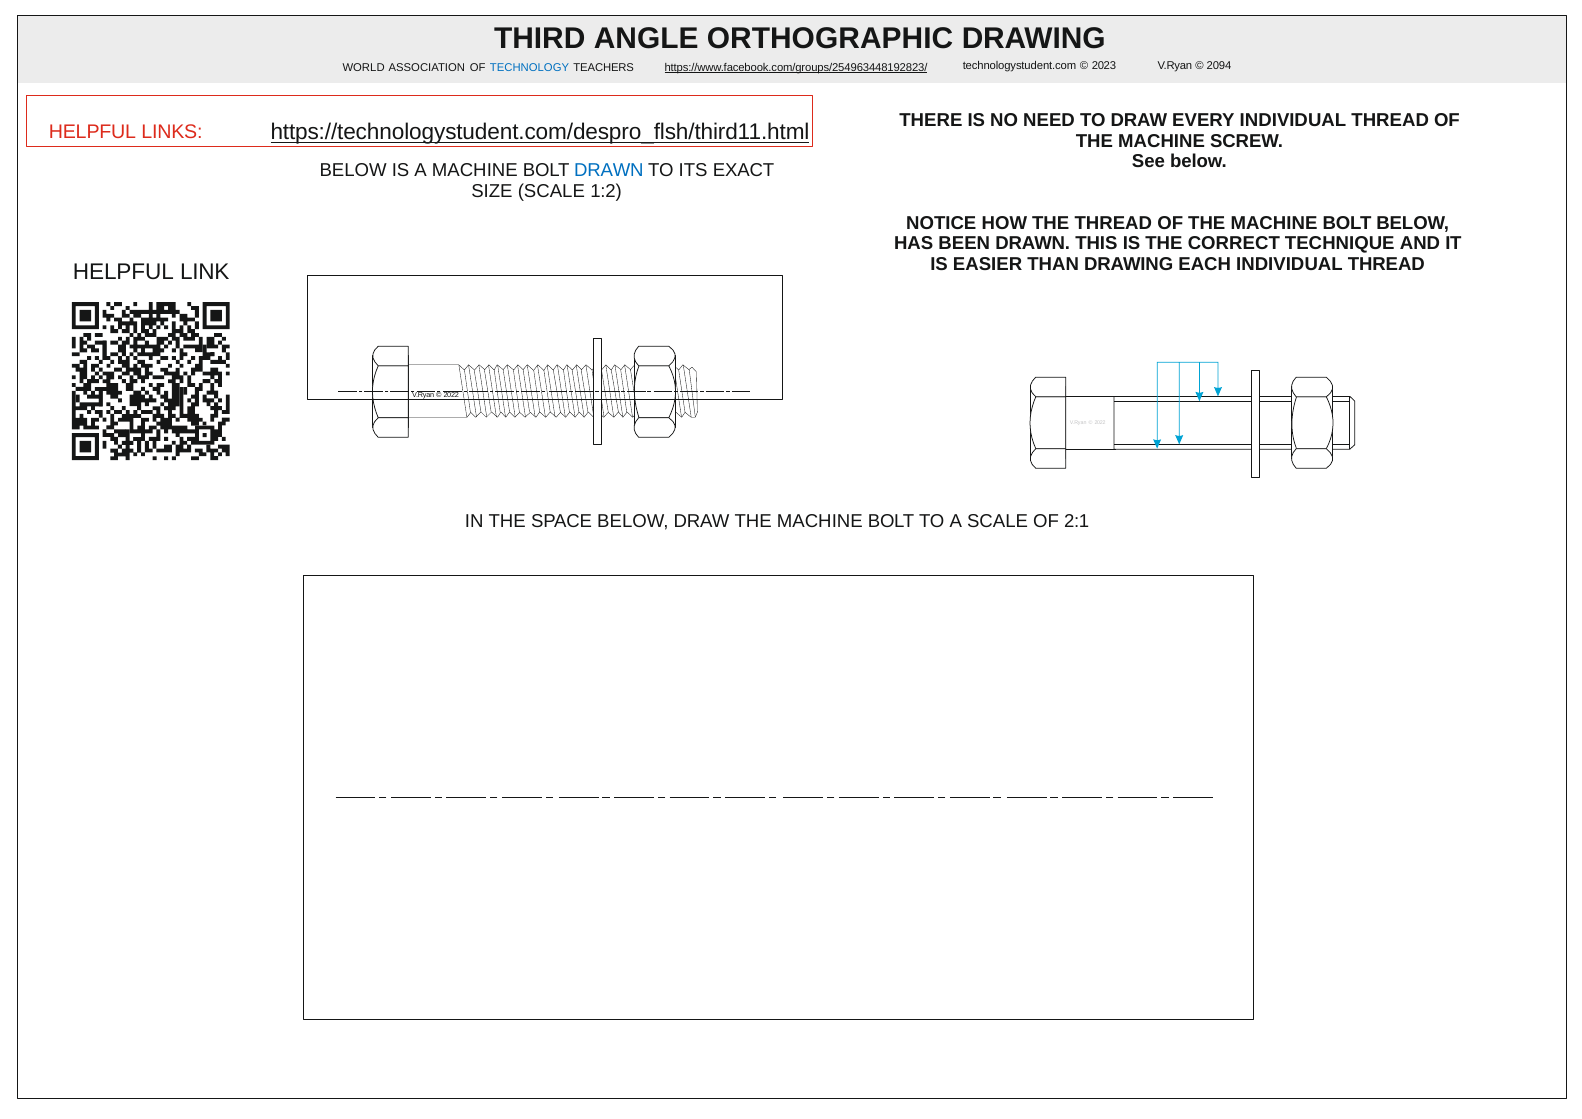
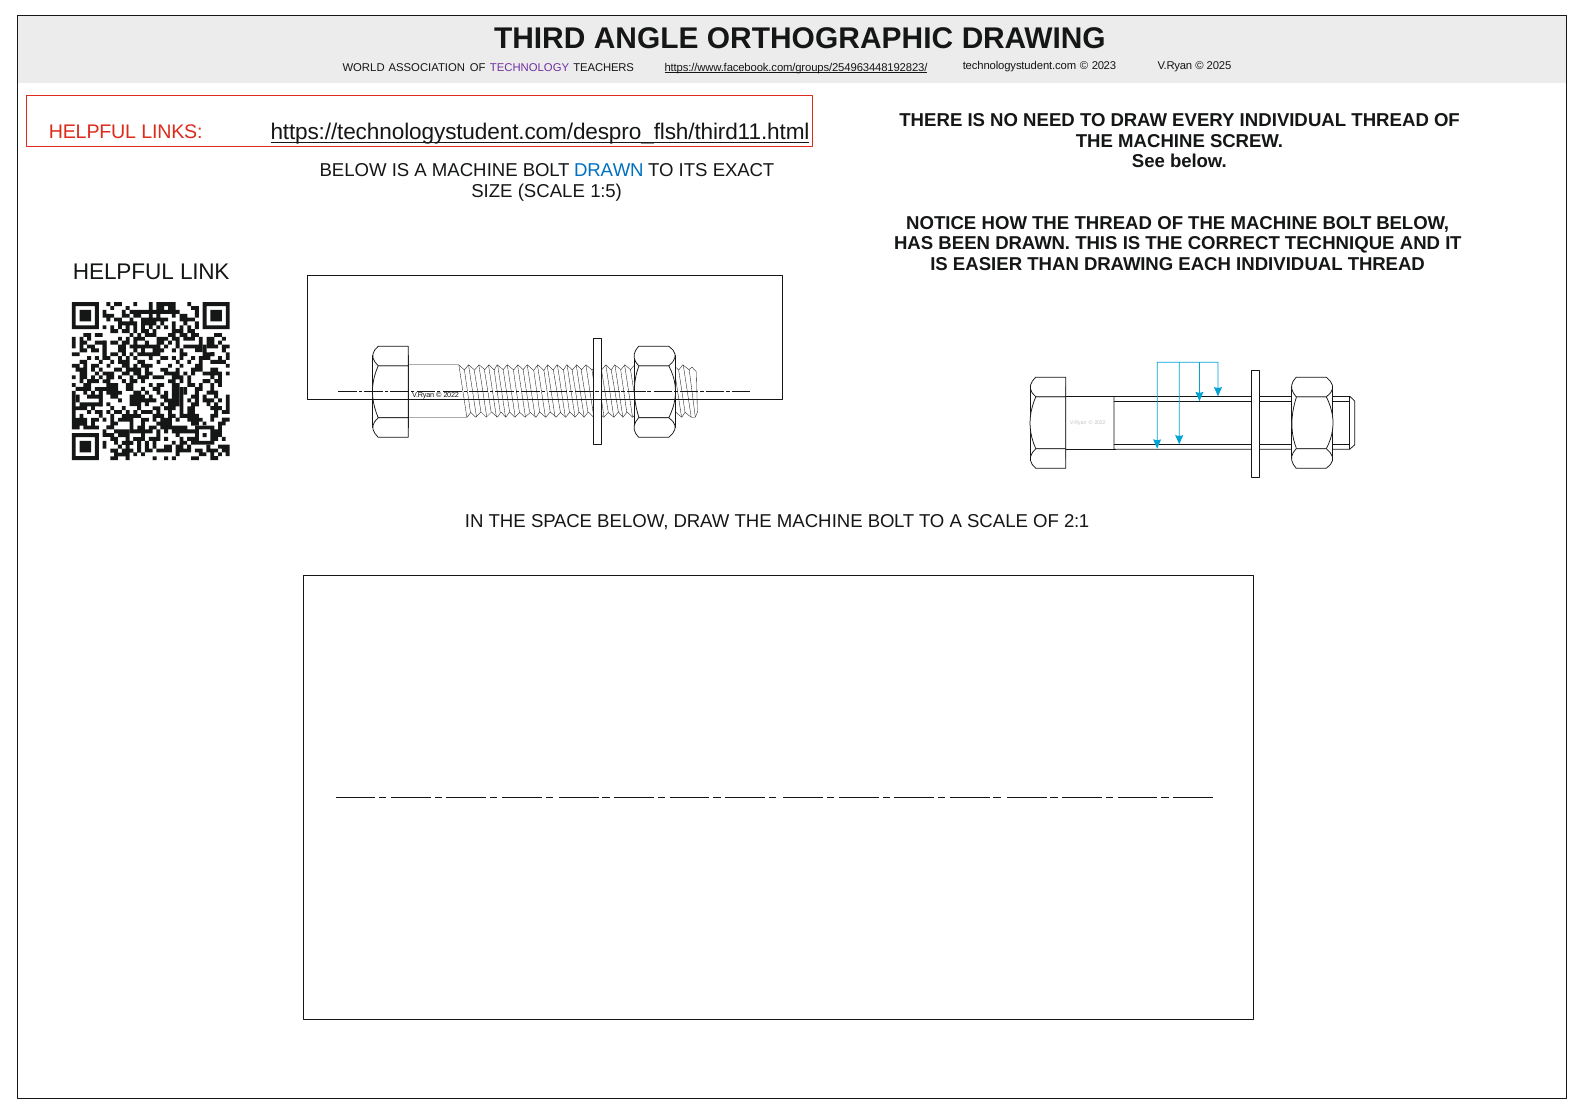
TECHNOLOGY colour: blue -> purple (530, 68)
2094: 2094 -> 2025 (1219, 66)
1:2: 1:2 -> 1:5 (606, 191)
